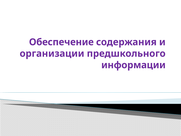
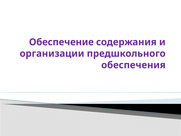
информации: информации -> обеспечения (133, 65)
